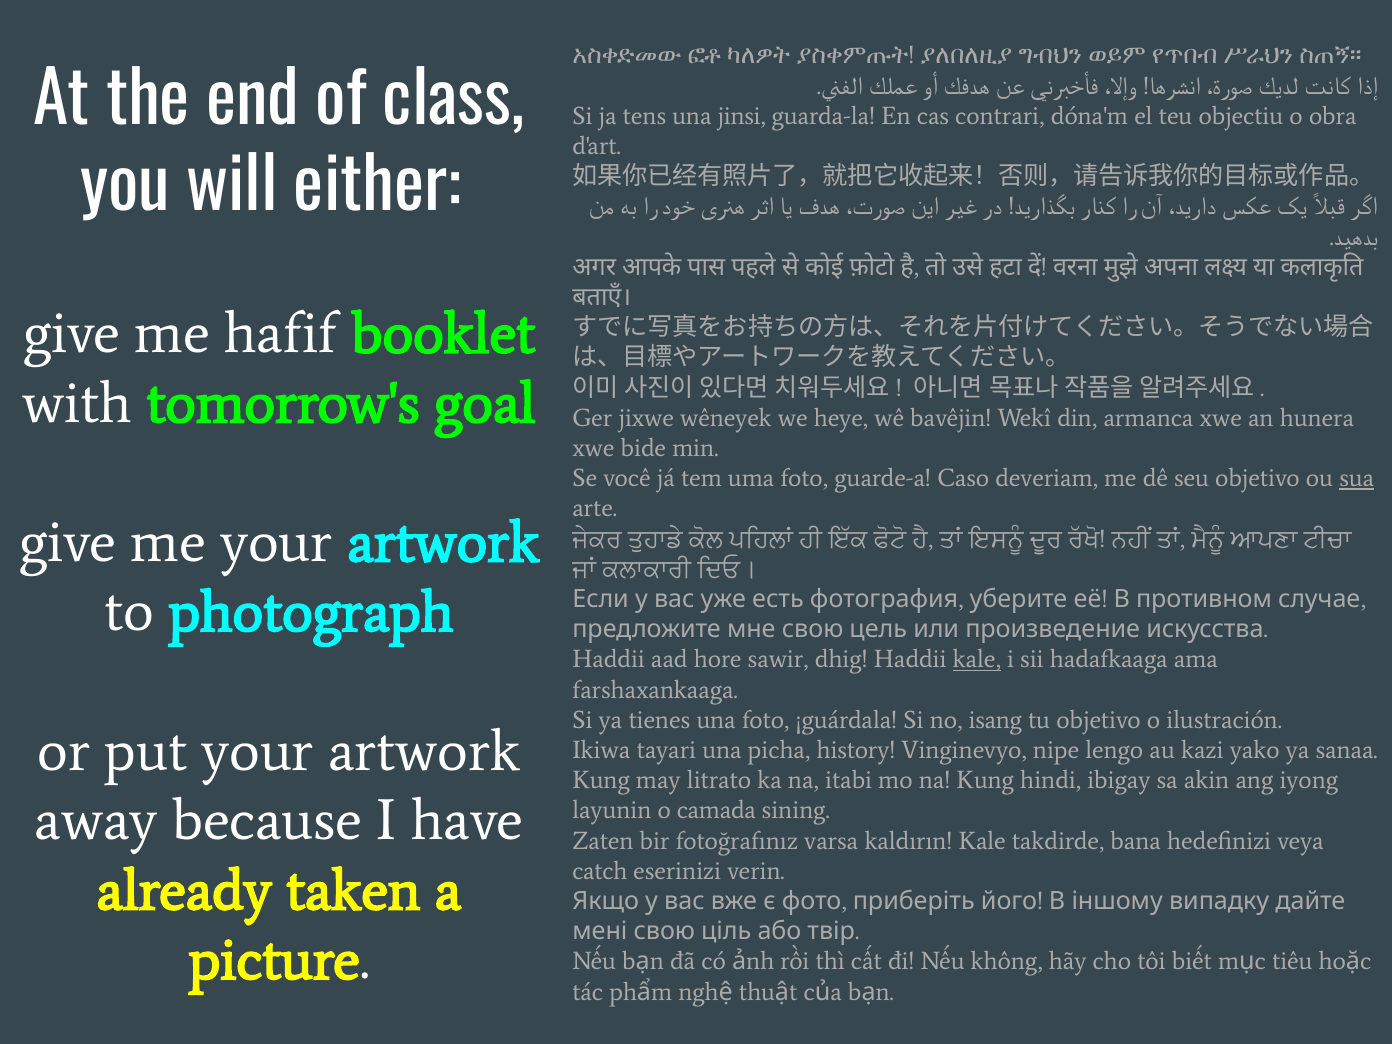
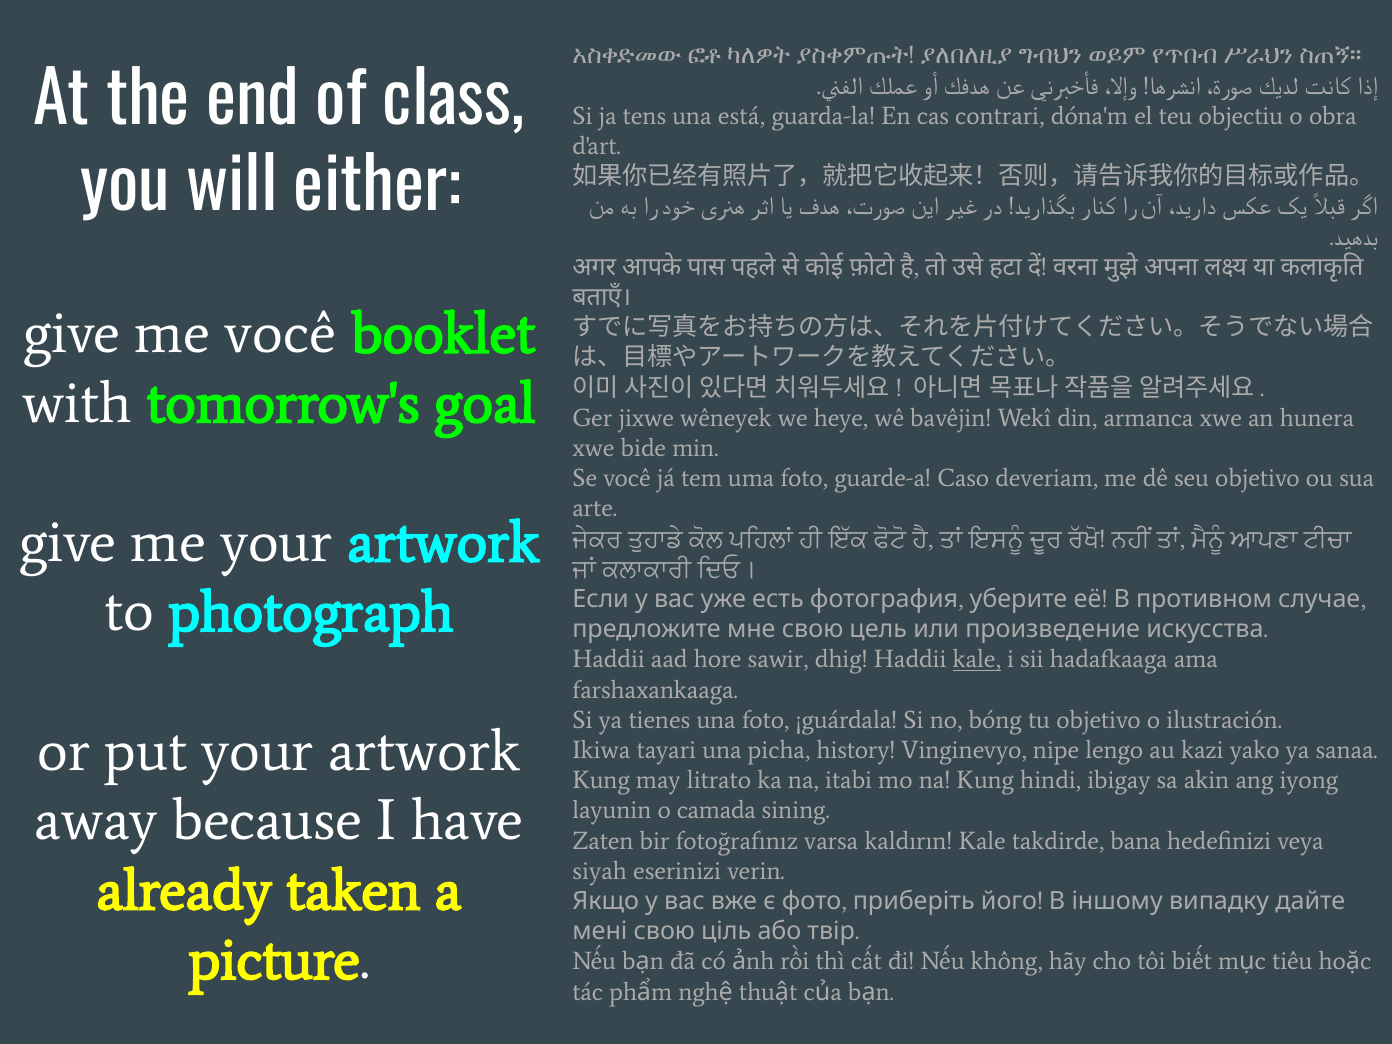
jinsi: jinsi -> está (741, 116)
me hafif: hafif -> você (280, 333)
sua underline: present -> none (1357, 478)
isang: isang -> bóng (995, 720)
catch: catch -> siyah (600, 871)
